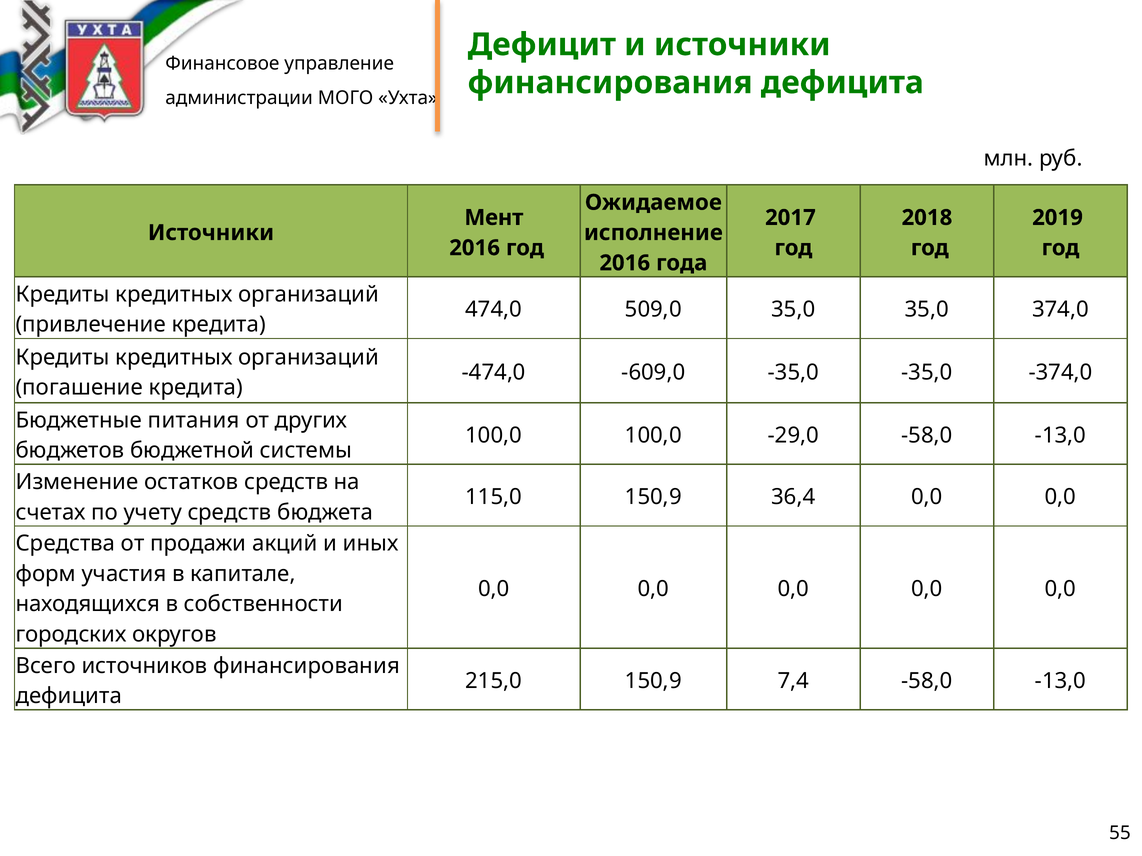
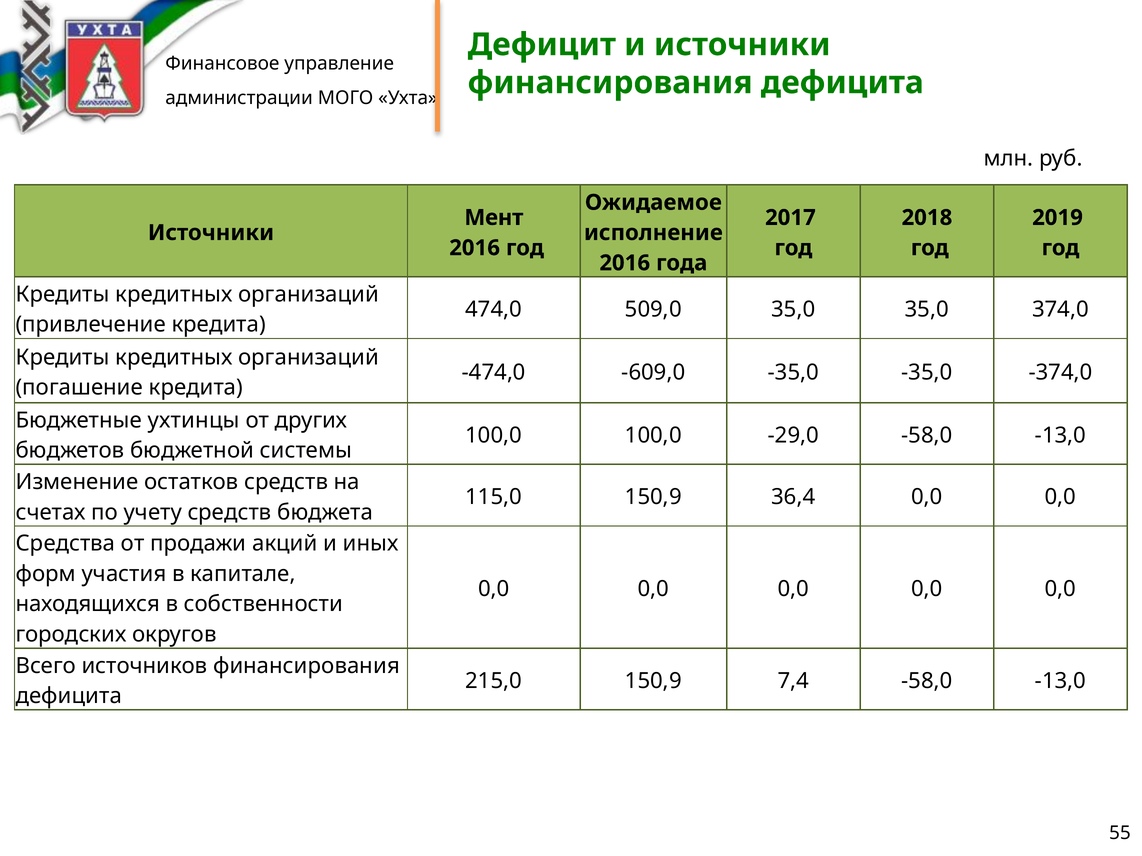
питания: питания -> ухтинцы (194, 421)
